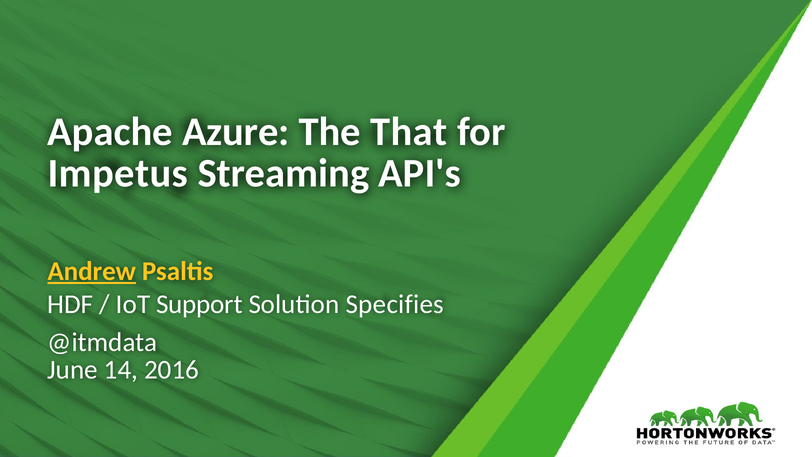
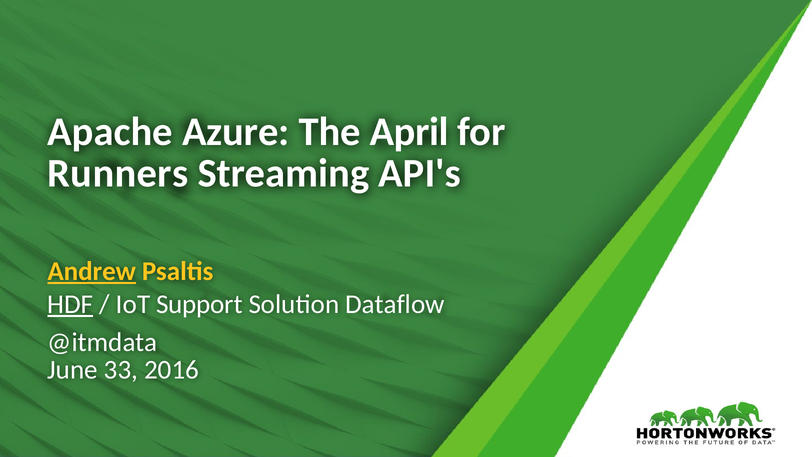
That: That -> April (409, 132)
Impetus: Impetus -> Runners (118, 173)
HDF underline: none -> present (70, 304)
Specifies: Specifies -> Dataflow (395, 304)
14: 14 -> 33 (121, 370)
